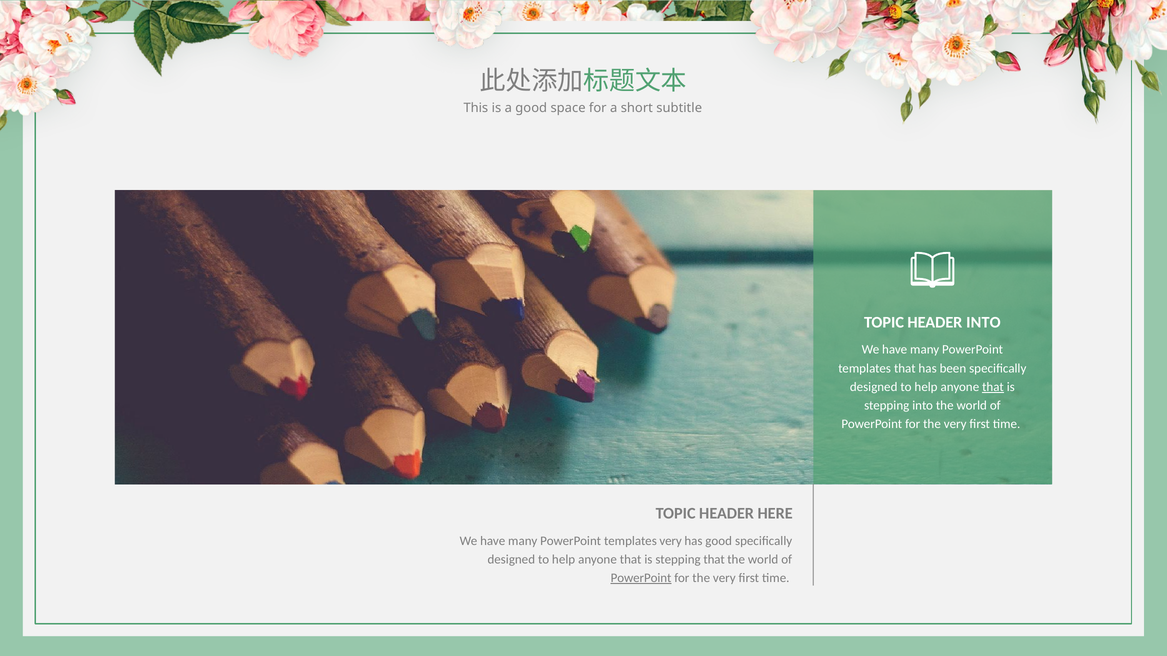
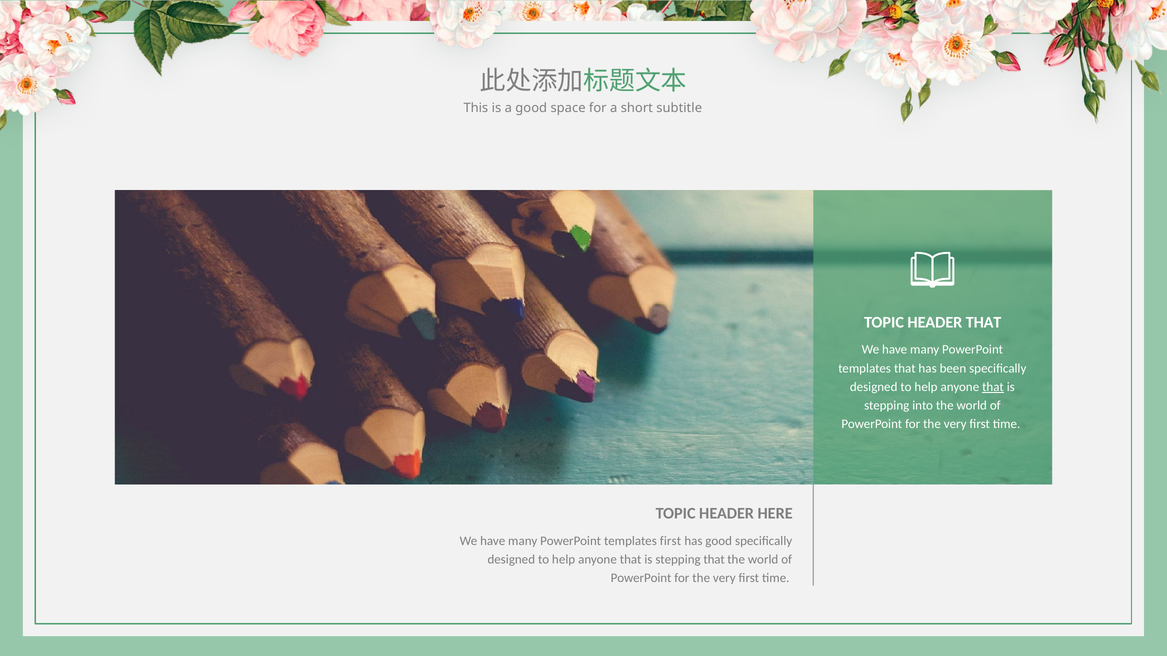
HEADER INTO: INTO -> THAT (984, 323)
templates very: very -> first (670, 541)
PowerPoint underline: present -> none (641, 578)
